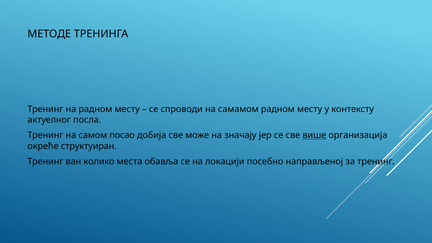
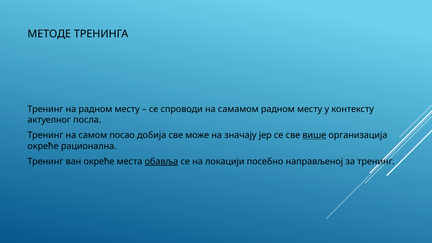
структуиран: структуиран -> рационална (89, 146)
ван колико: колико -> окреће (99, 161)
обавља underline: none -> present (161, 161)
